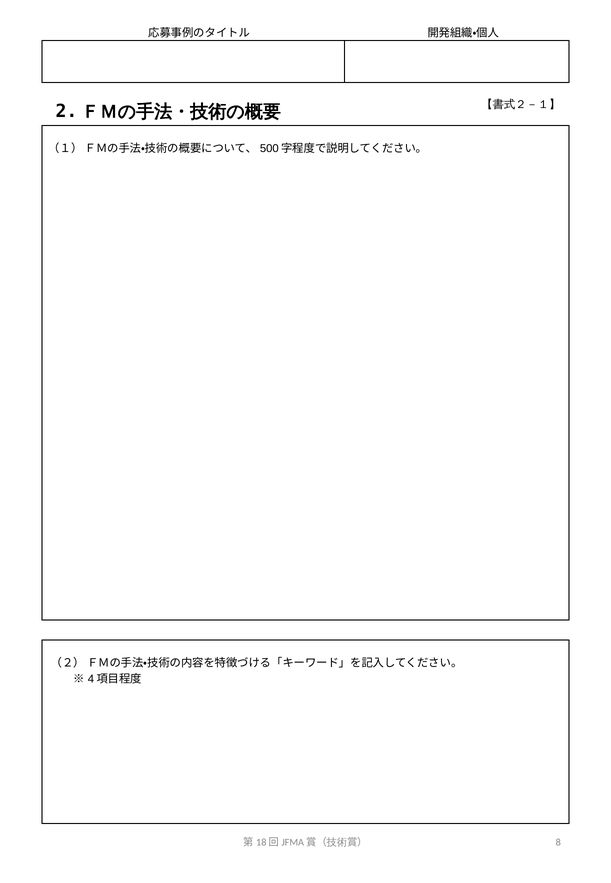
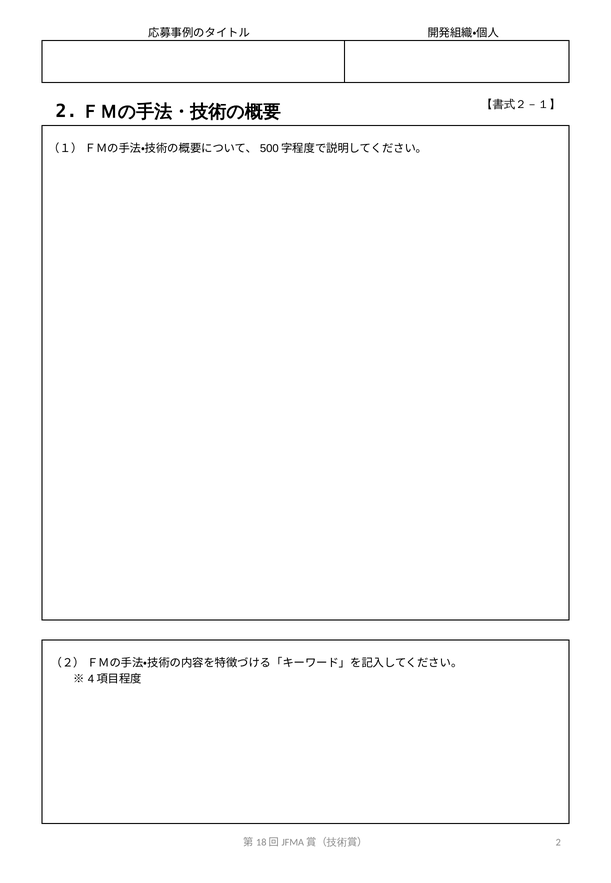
8: 8 -> 2 (558, 842)
